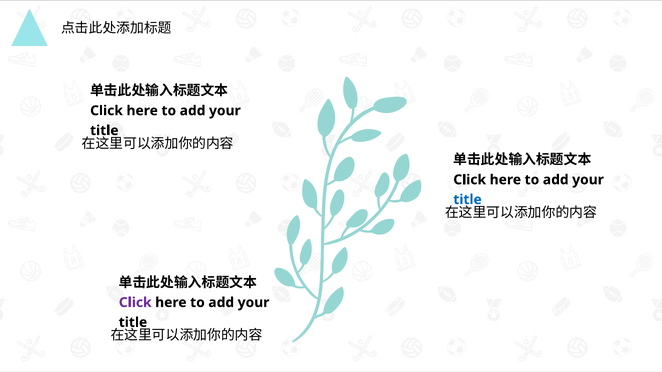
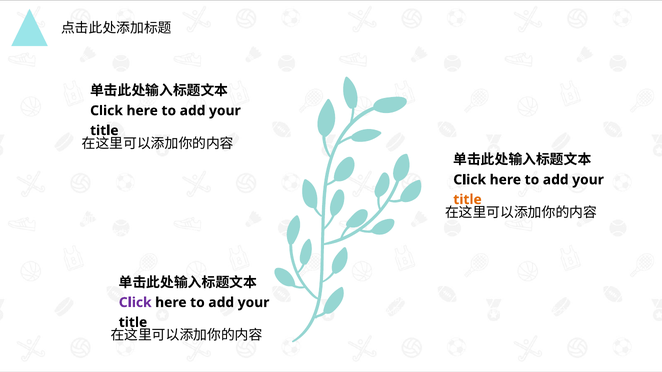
title colour: blue -> orange (468, 200)
